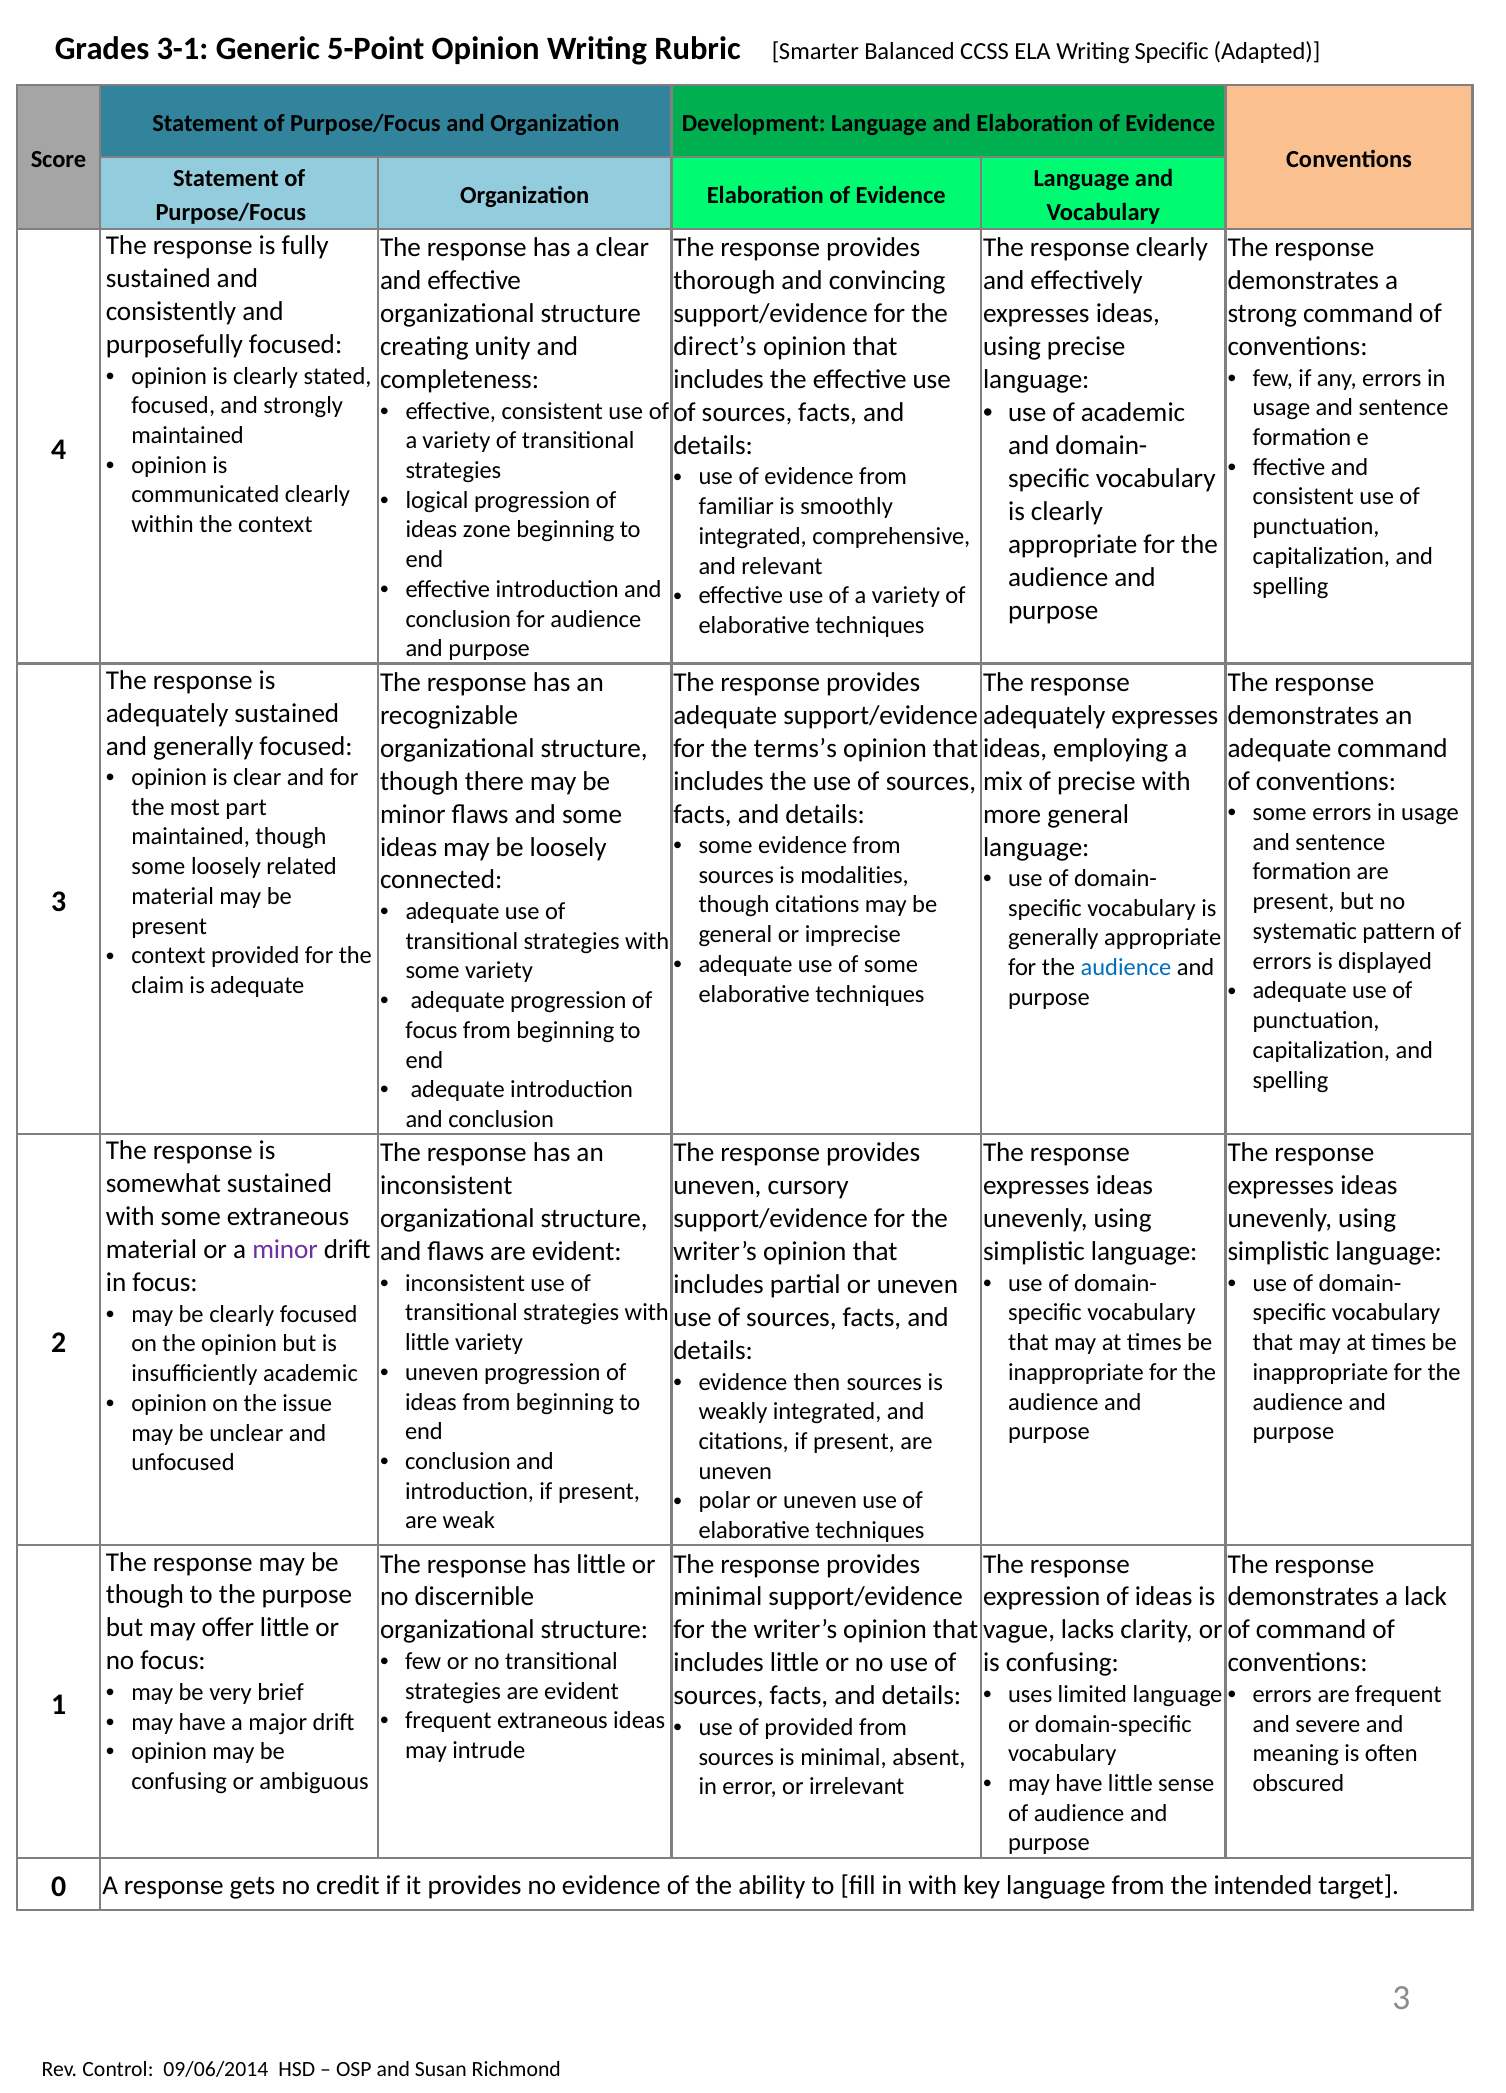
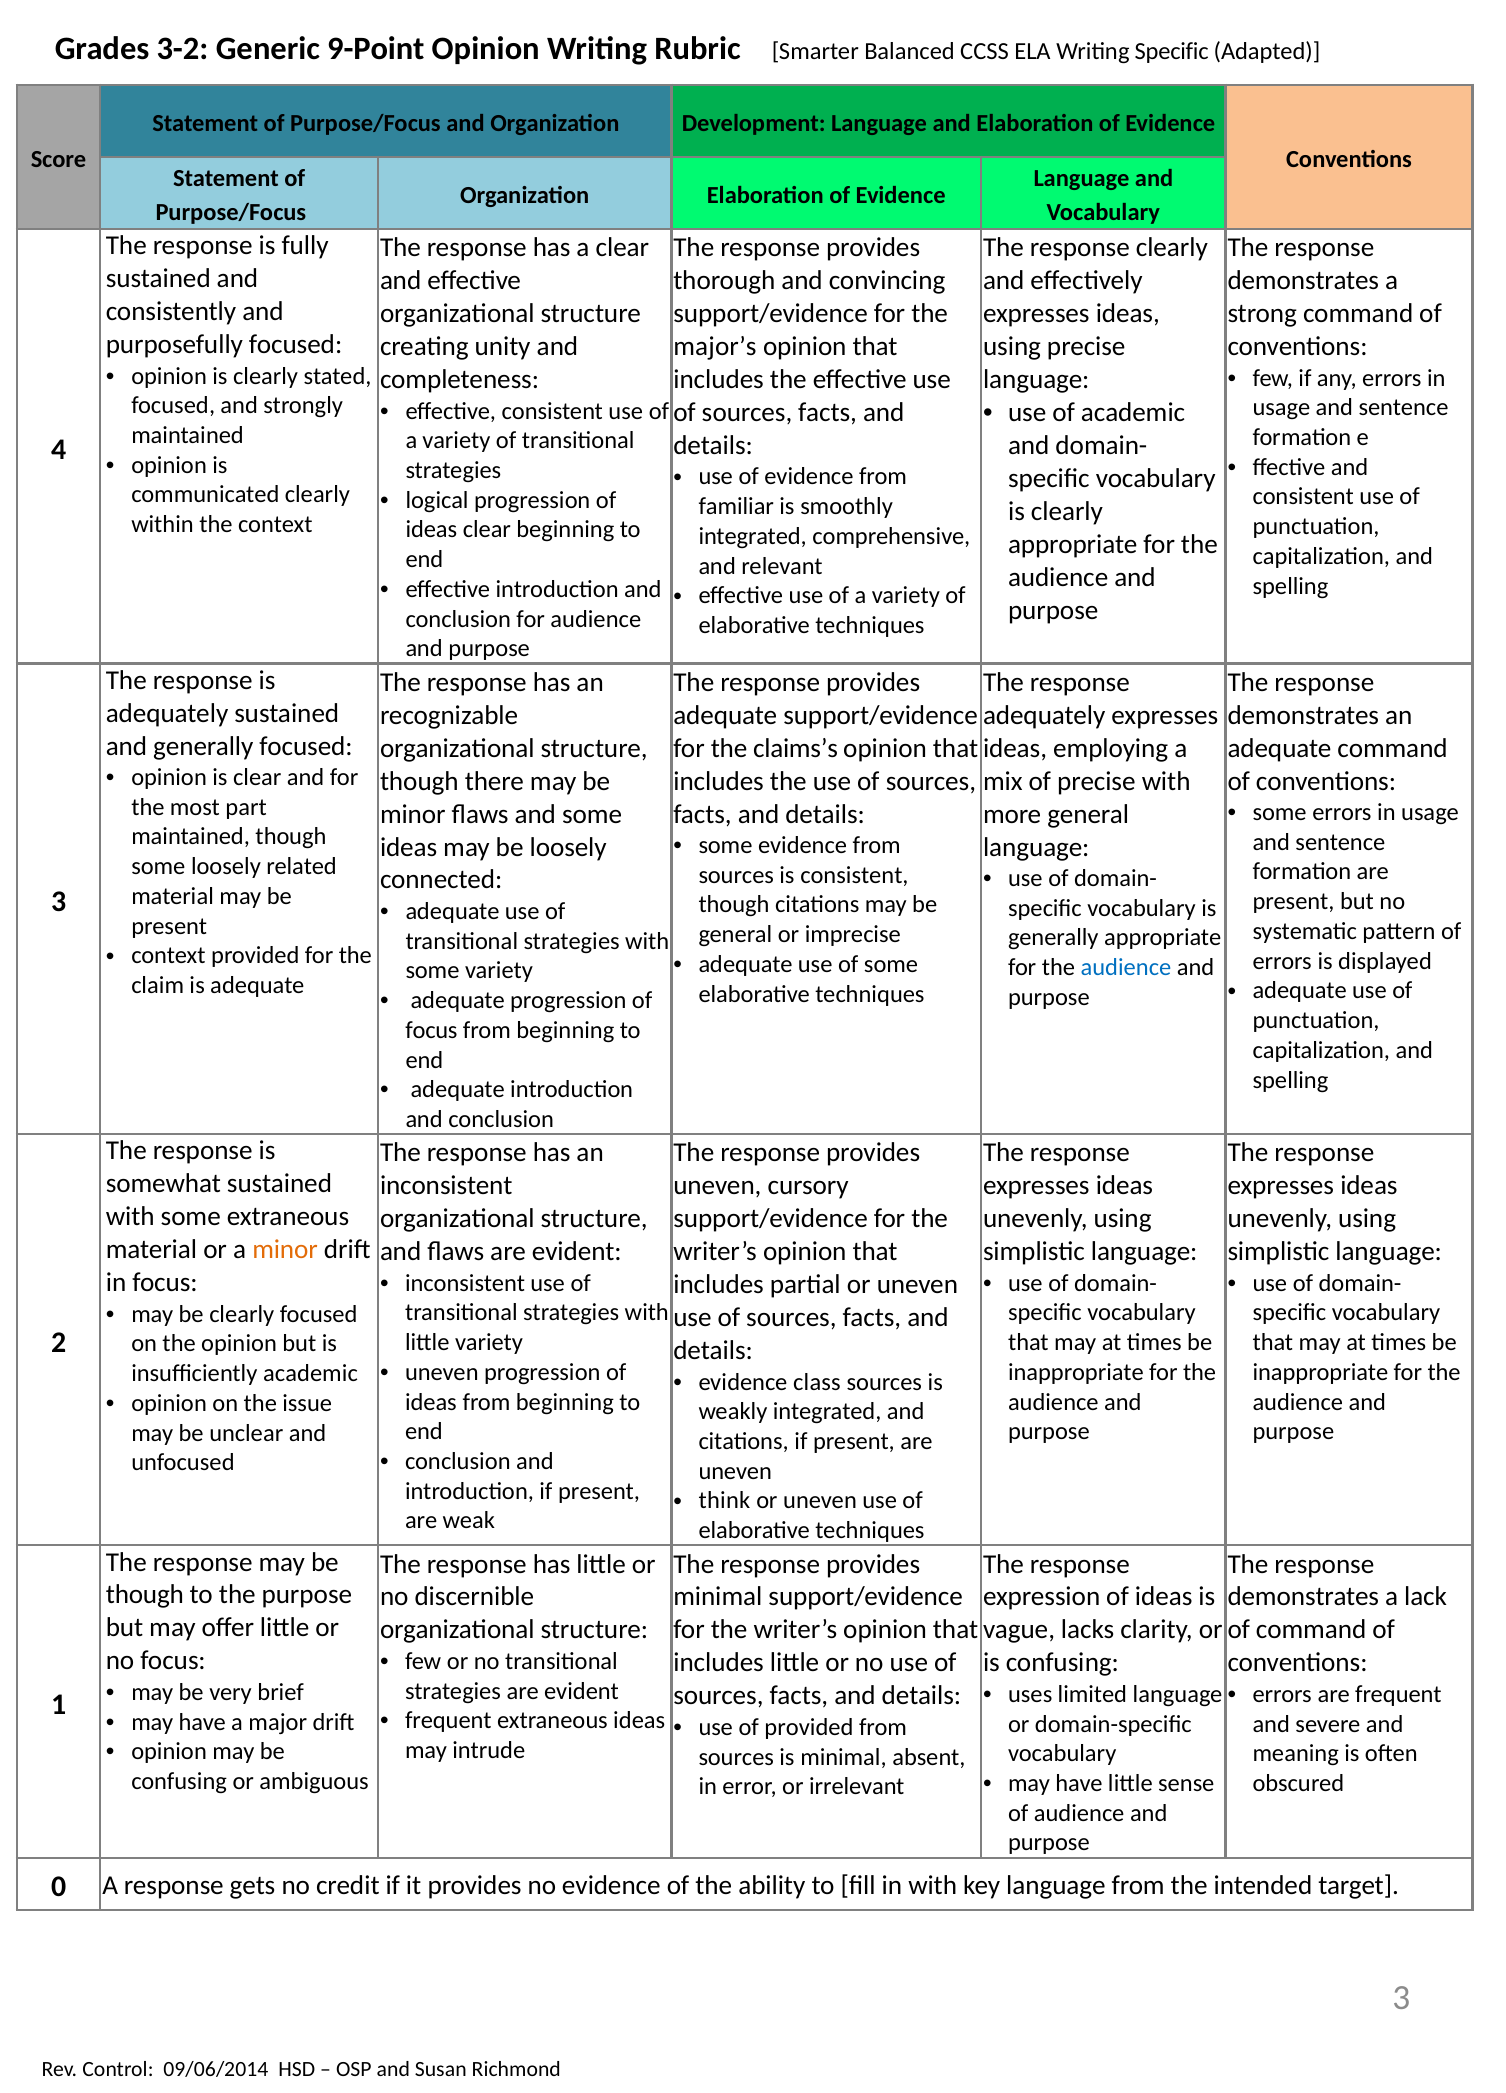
3-1: 3-1 -> 3-2 (182, 49)
5-Point: 5-Point -> 9-Point (376, 49)
direct’s: direct’s -> major’s (715, 347)
ideas zone: zone -> clear (487, 530)
terms’s: terms’s -> claims’s (796, 748)
is modalities: modalities -> consistent (854, 875)
minor colour: purple -> orange (285, 1250)
then: then -> class (817, 1382)
polar: polar -> think (725, 1501)
